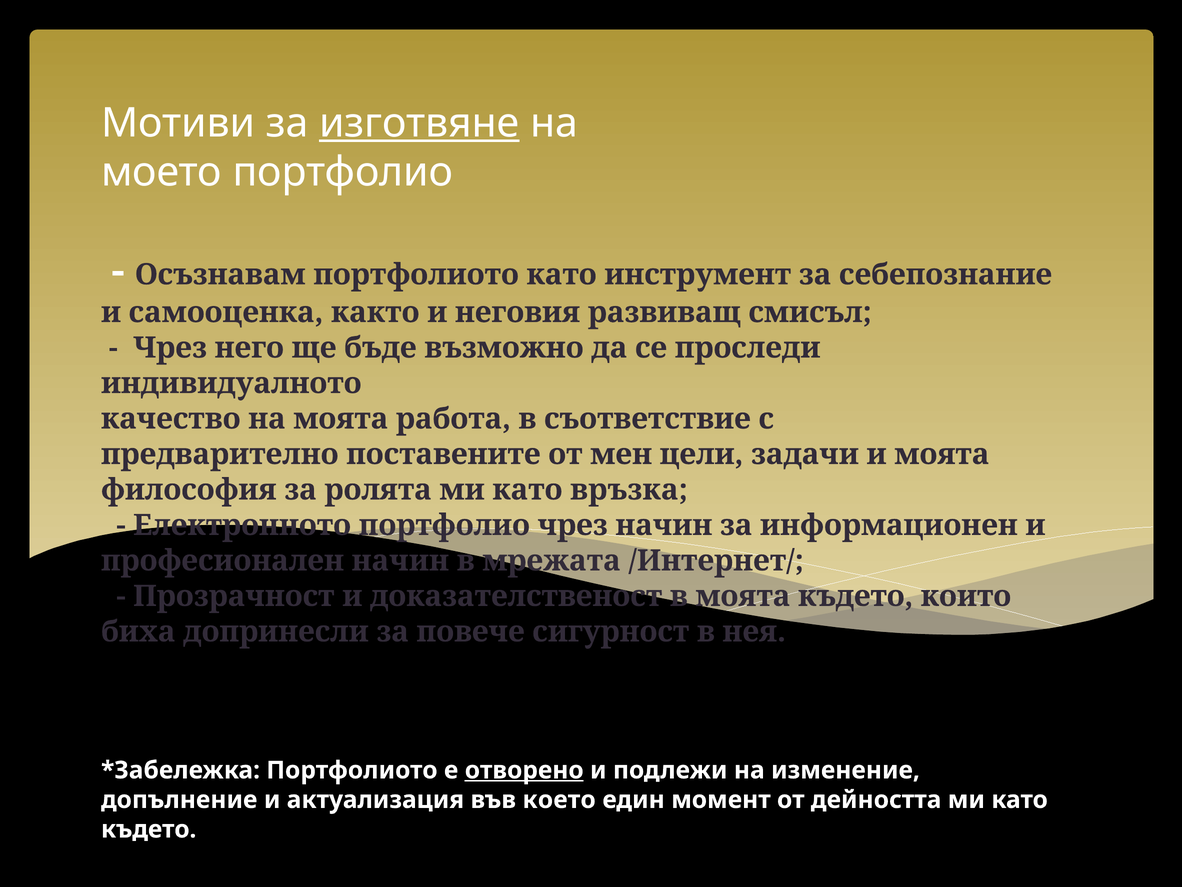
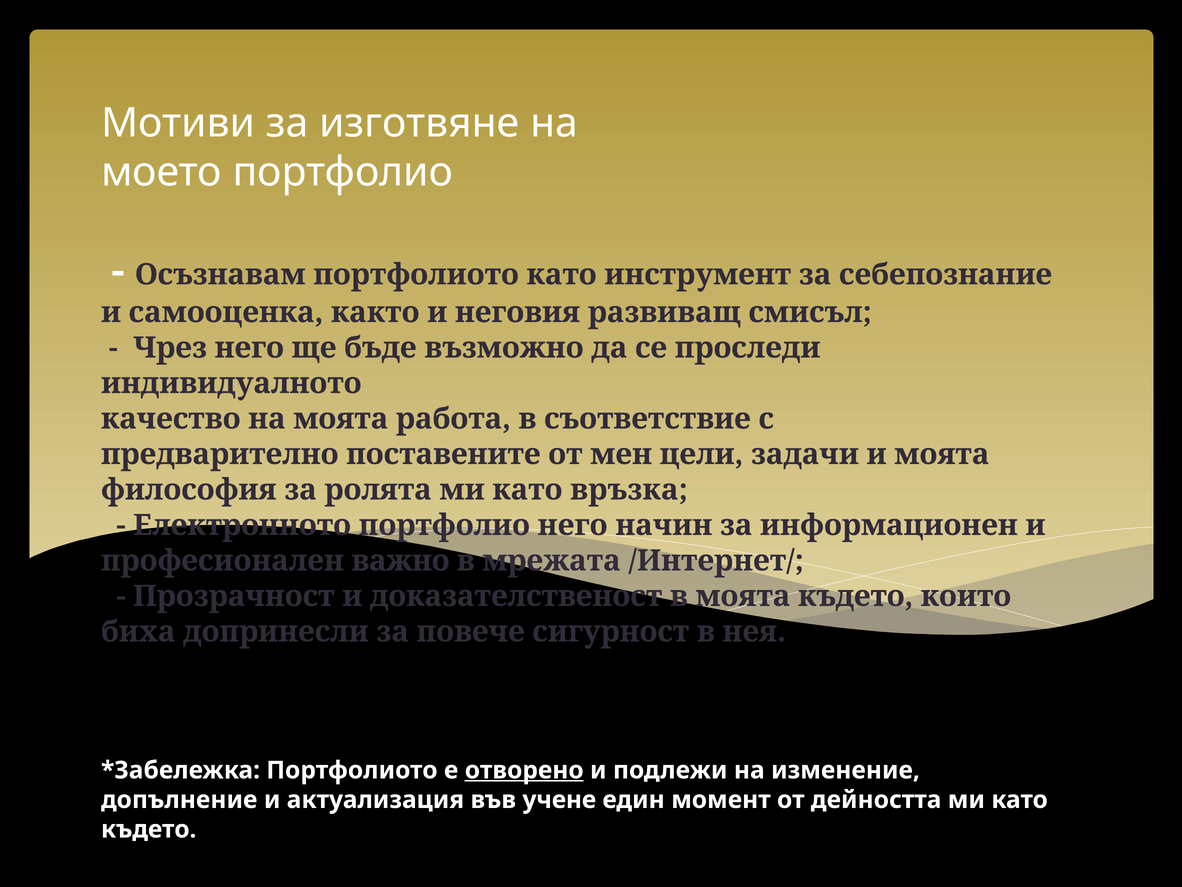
изготвяне underline: present -> none (419, 123)
портфолио чрез: чрез -> него (573, 525)
професионален начин: начин -> важно (401, 560)
което: което -> учене (559, 799)
